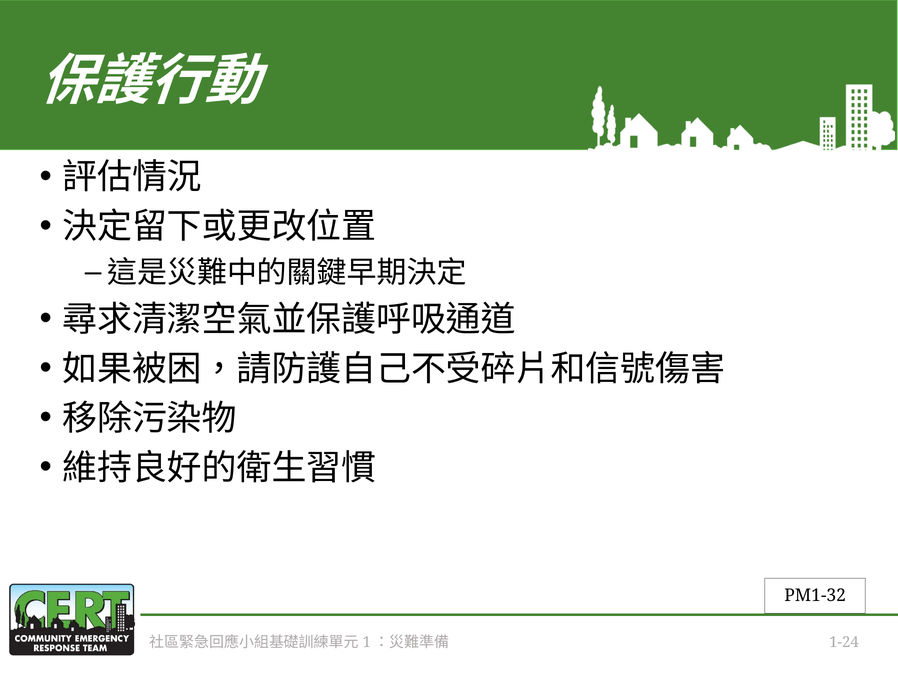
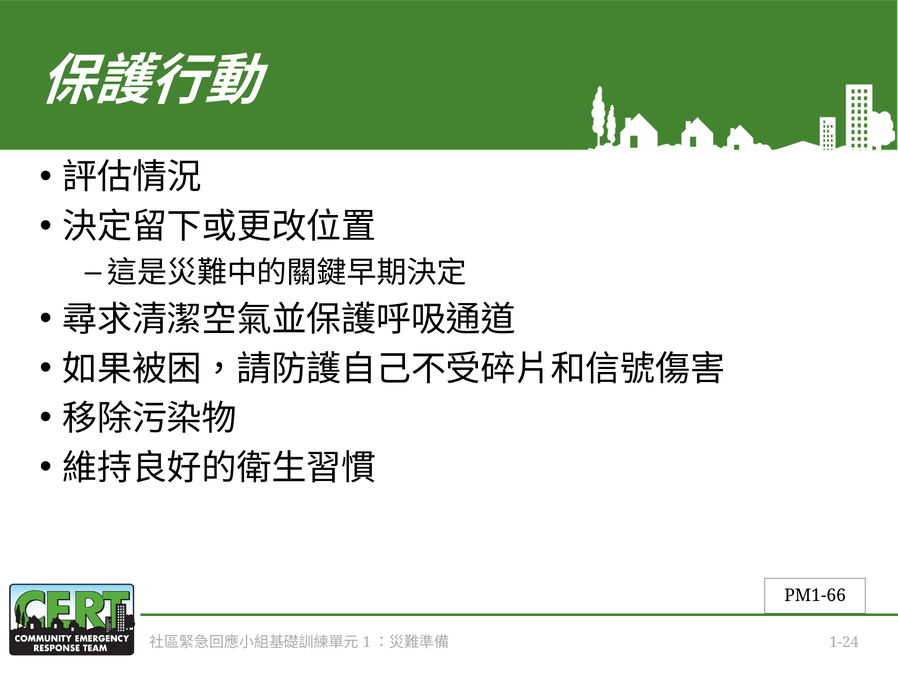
PM1-32: PM1-32 -> PM1-66 (815, 595)
